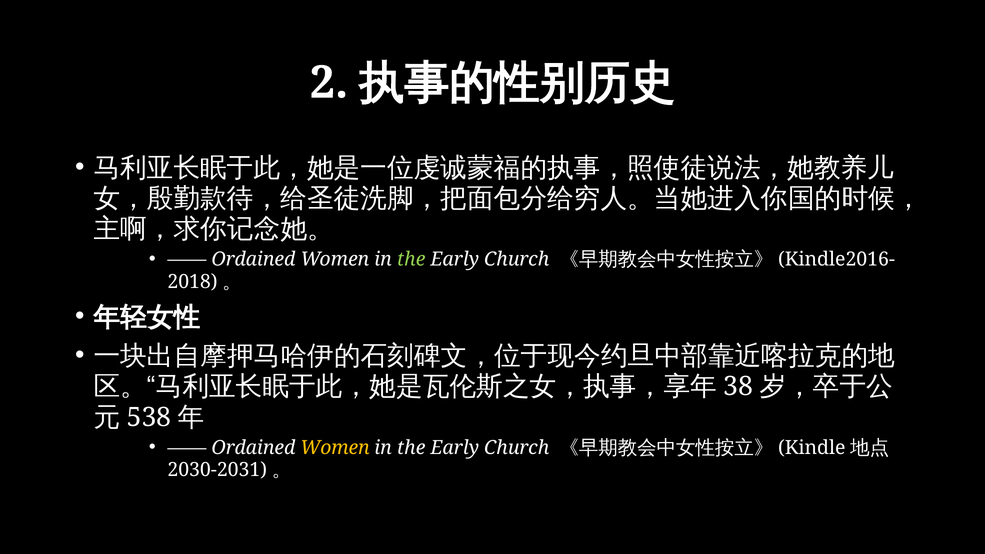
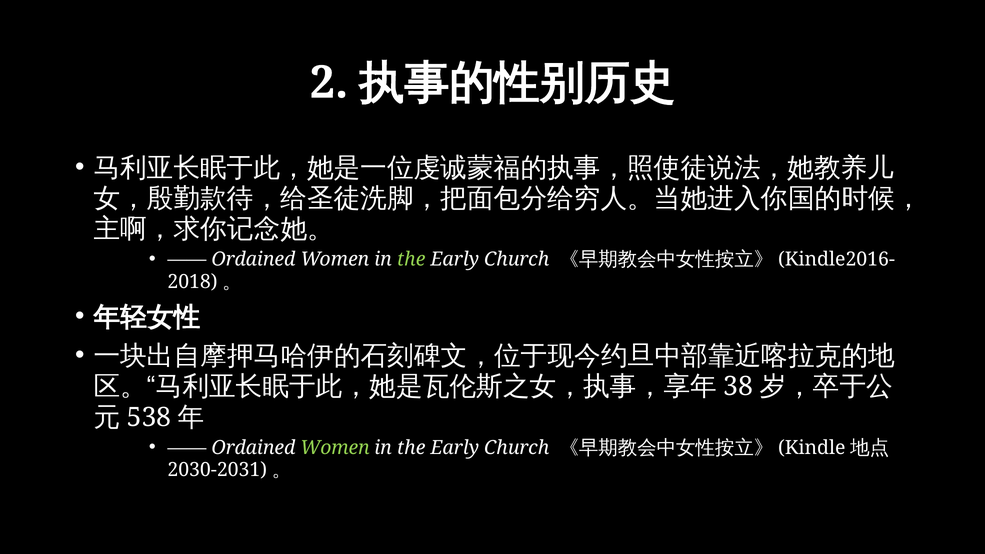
Women colour: yellow -> light green (335, 448)
